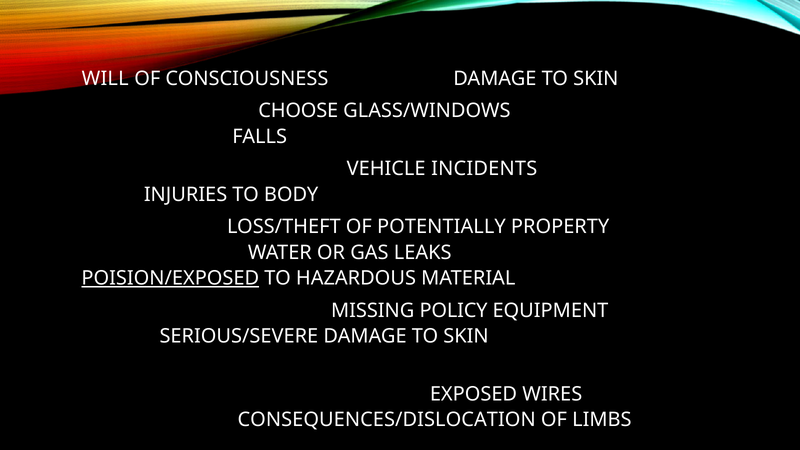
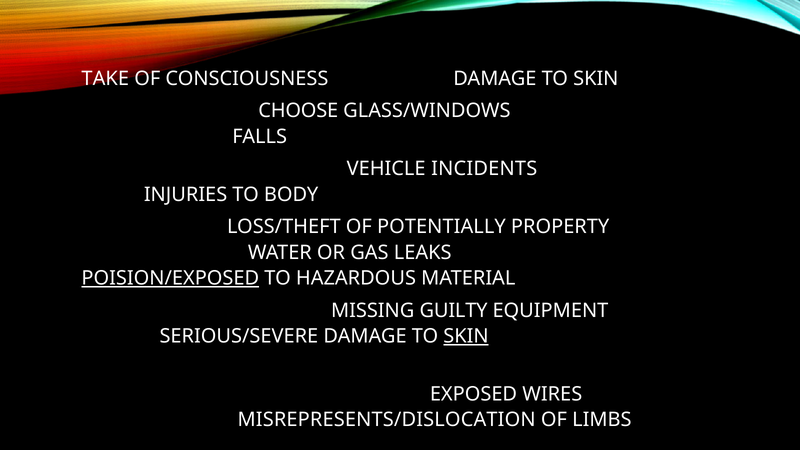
WILL: WILL -> TAKE (105, 78)
POLICY: POLICY -> GUILTY (454, 310)
SKIN underline: none -> present (466, 336)
CONSEQUENCES/DISLOCATION: CONSEQUENCES/DISLOCATION -> MISREPRESENTS/DISLOCATION (387, 420)
